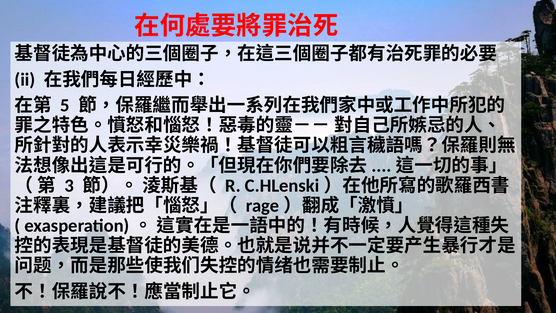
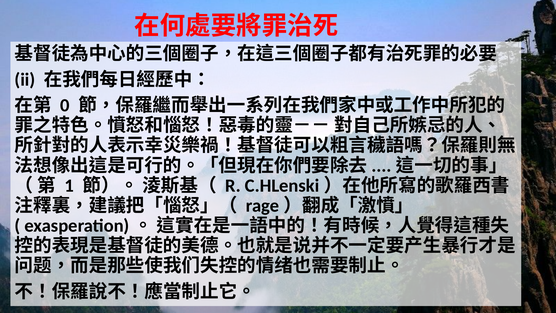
5: 5 -> 0 (65, 105)
3: 3 -> 1 (69, 185)
